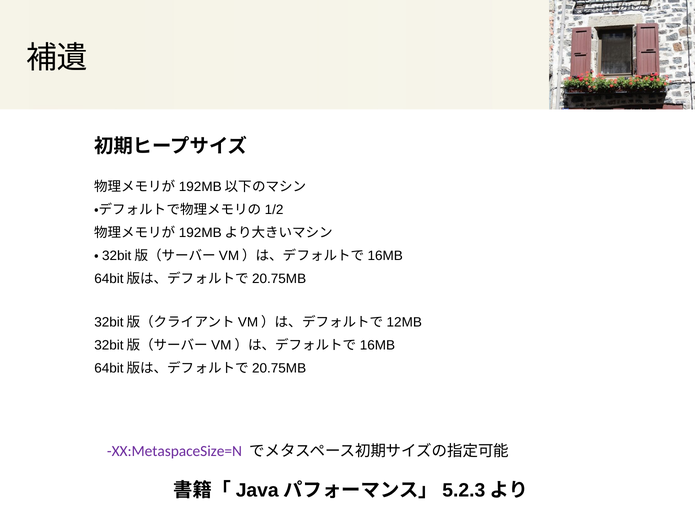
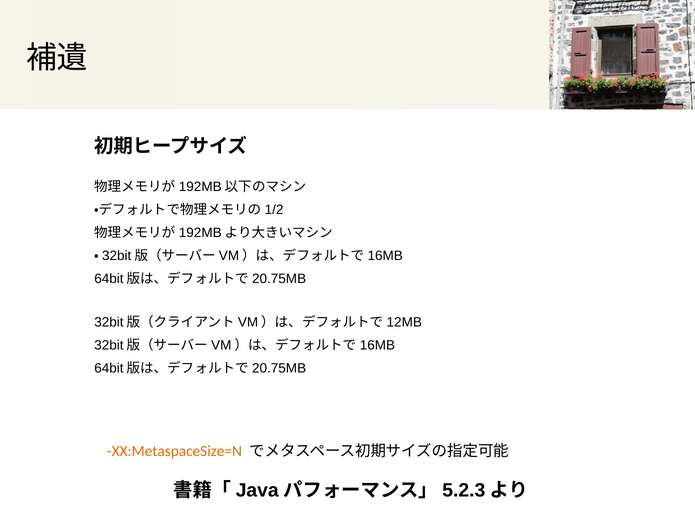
XX:MetaspaceSize=N colour: purple -> orange (174, 452)
